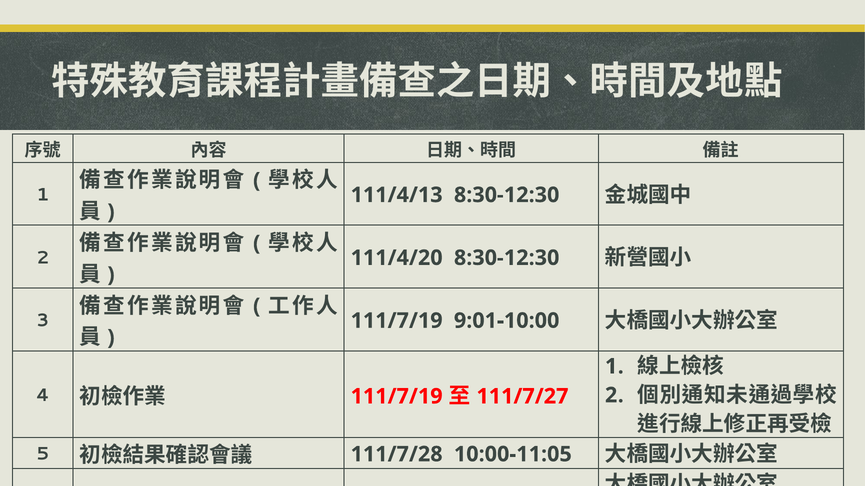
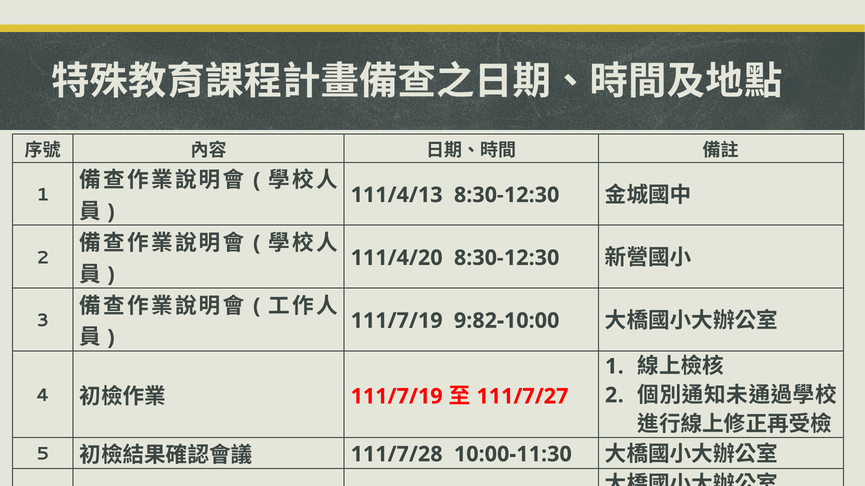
9:01-10:00: 9:01-10:00 -> 9:82-10:00 (507, 321)
10:00-11:05: 10:00-11:05 -> 10:00-11:30 (513, 455)
